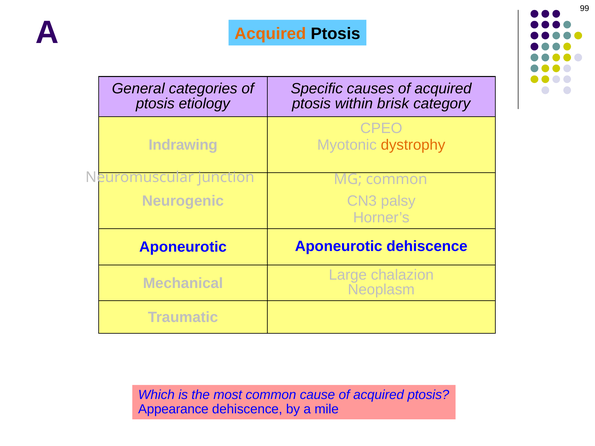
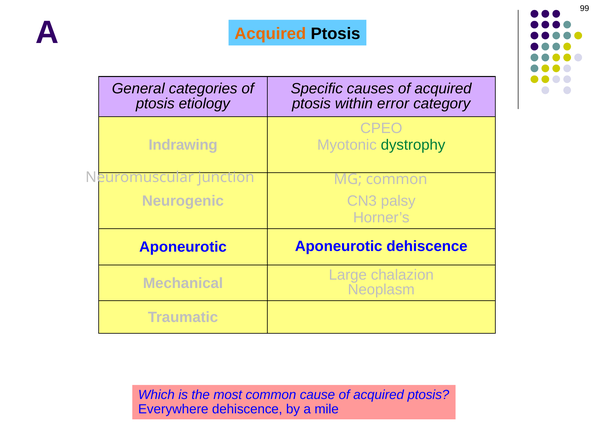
brisk: brisk -> error (393, 104)
dystrophy colour: orange -> green (413, 145)
Appearance: Appearance -> Everywhere (173, 409)
